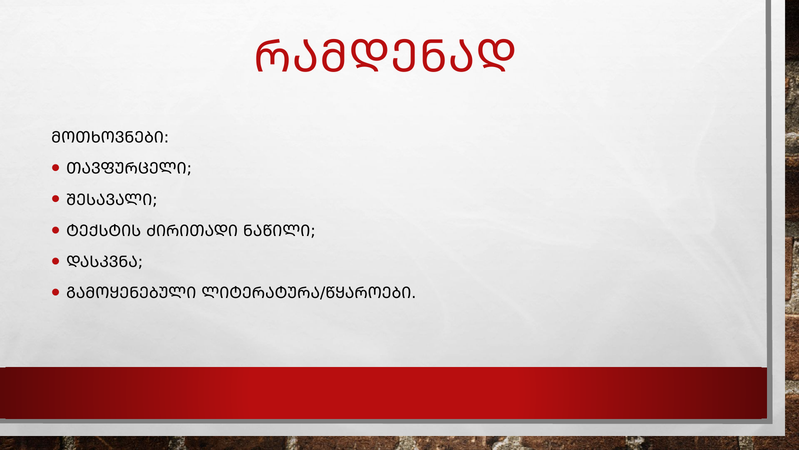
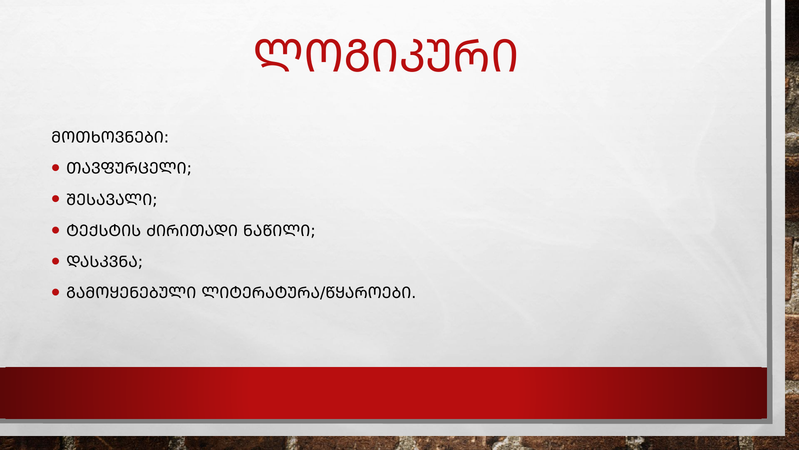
ᲠᲐᲛᲓᲔᲜᲐᲓ: ᲠᲐᲛᲓᲔᲜᲐᲓ -> ᲚᲝᲒᲘᲙᲣᲠᲘ (386, 57)
